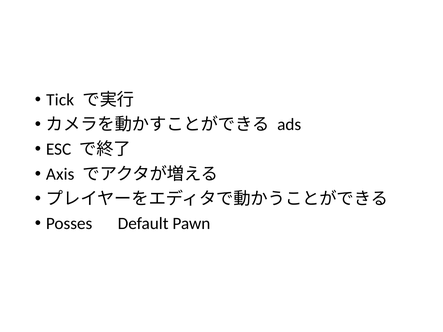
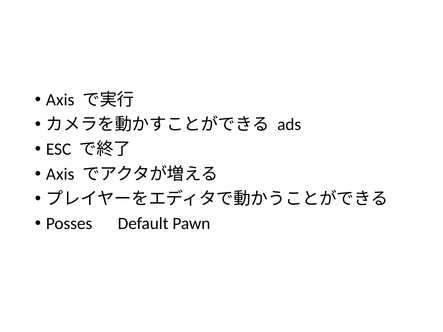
Tick: Tick -> Axis (60, 100)
